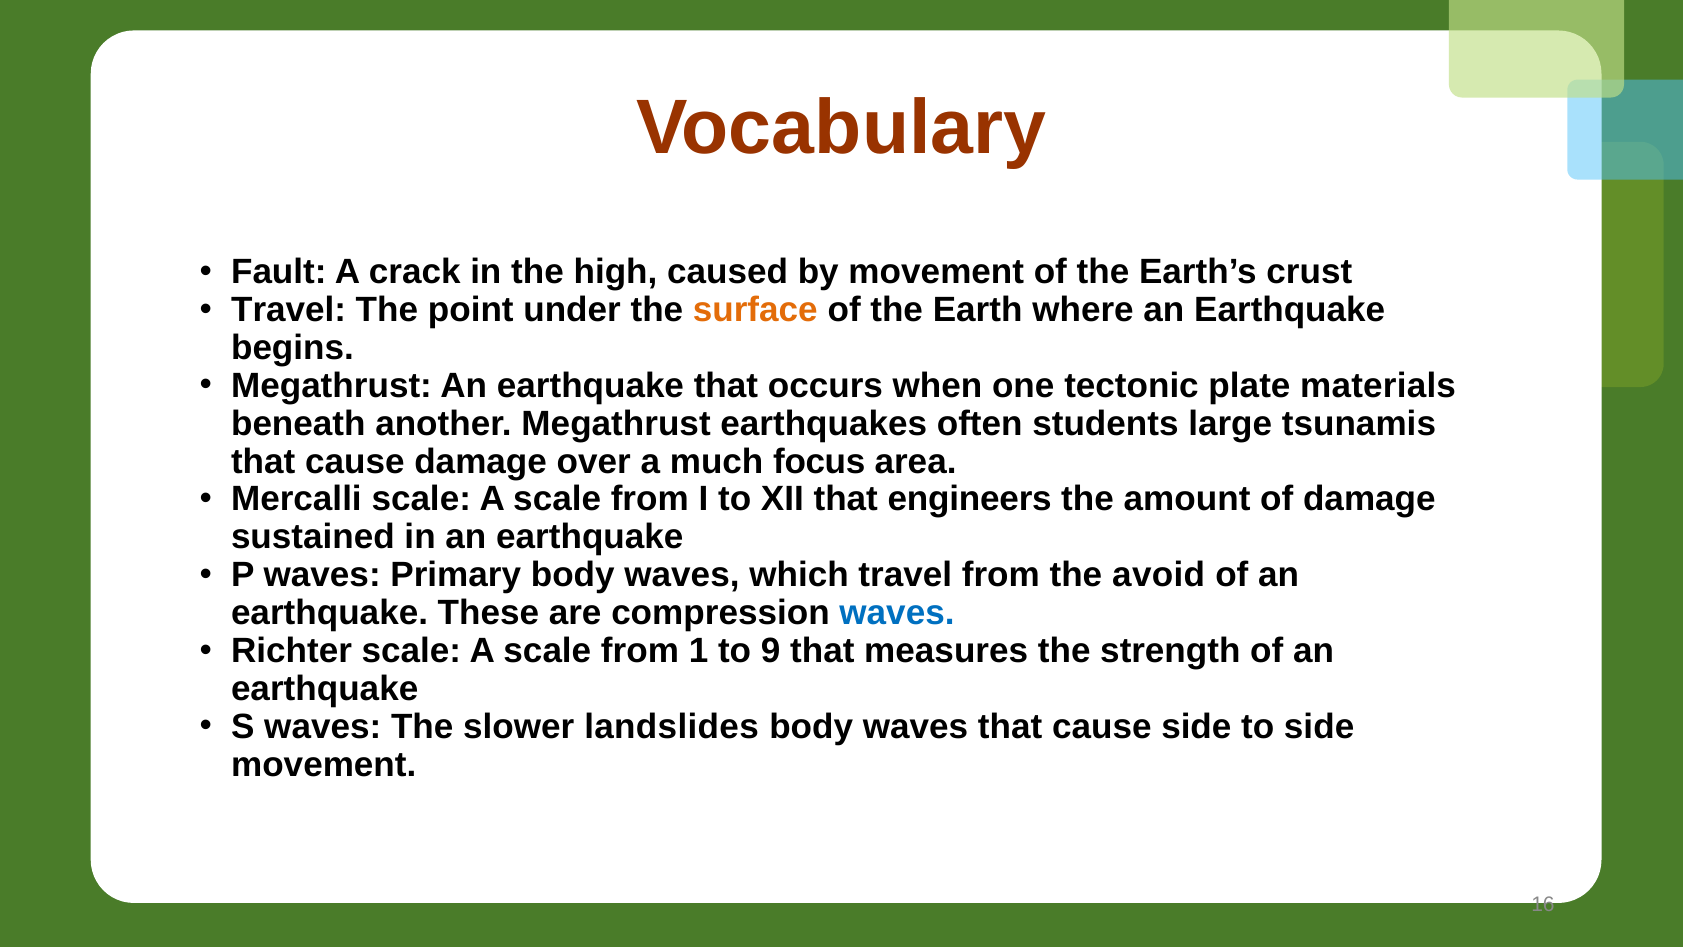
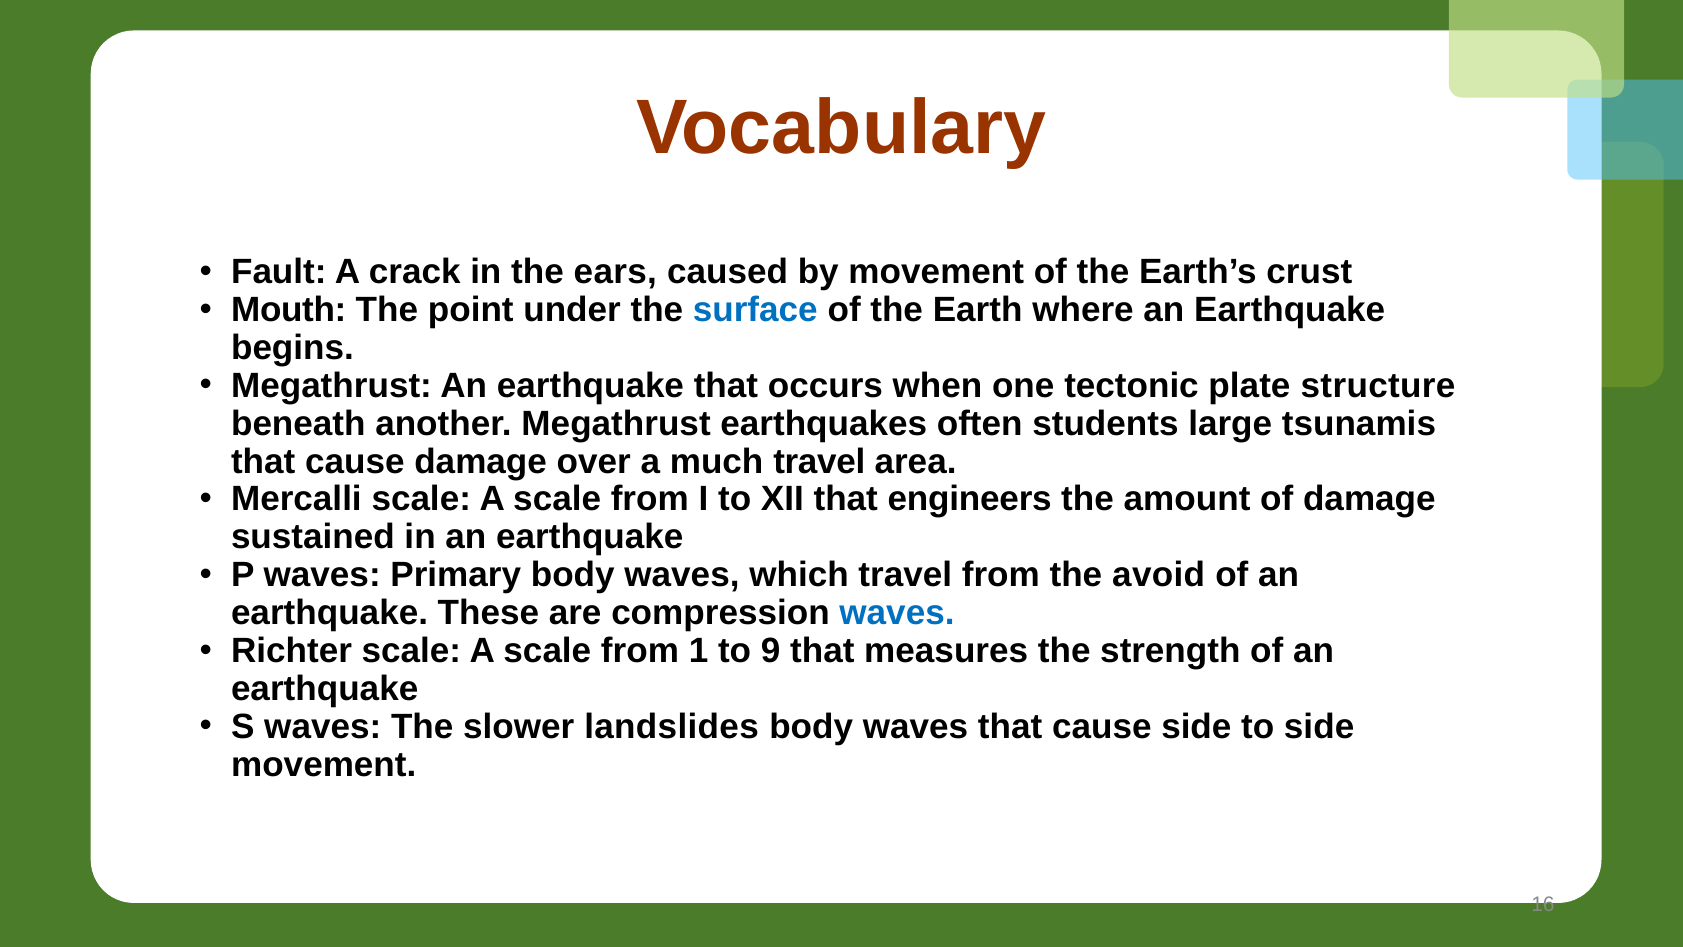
high: high -> ears (615, 272)
Travel: Travel -> Mouth (289, 310)
surface colour: orange -> blue (755, 310)
materials: materials -> structure (1378, 386)
much focus: focus -> travel (819, 461)
